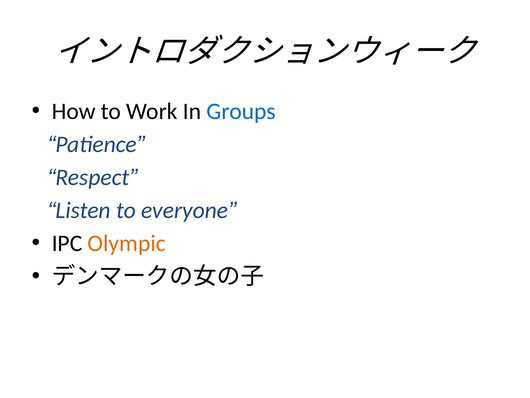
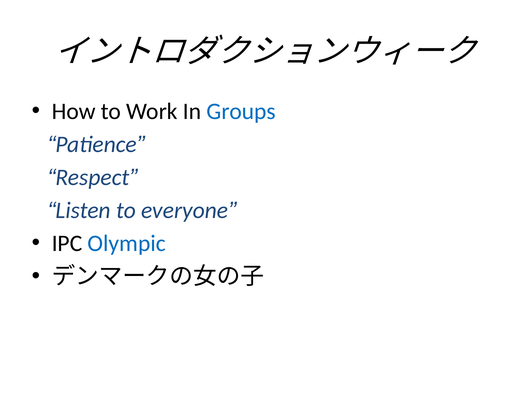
Olympic colour: orange -> blue (127, 243)
